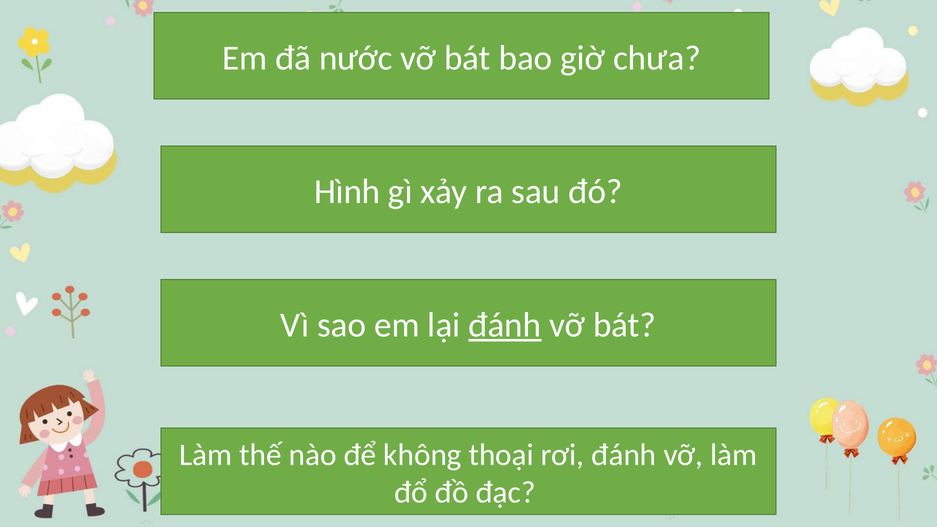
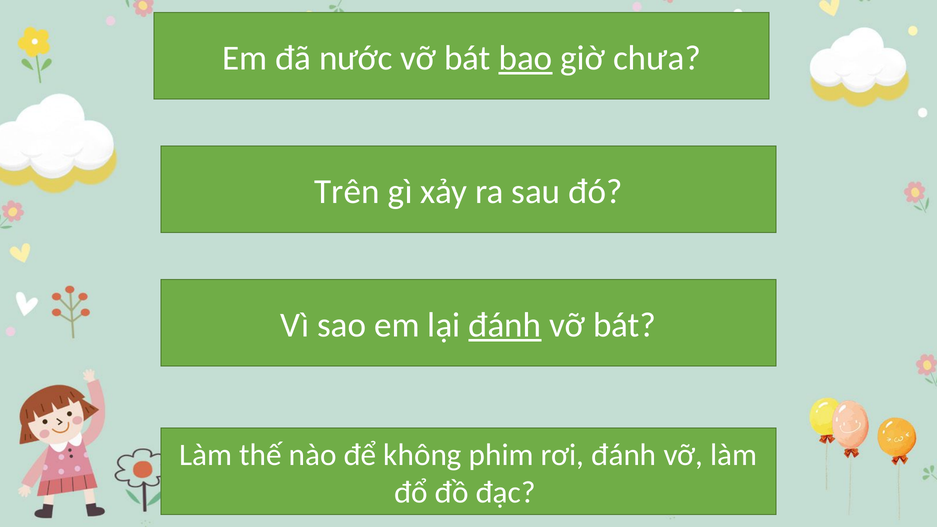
bao underline: none -> present (526, 58)
Hình: Hình -> Trên (347, 192)
thoại: thoại -> phim (501, 455)
